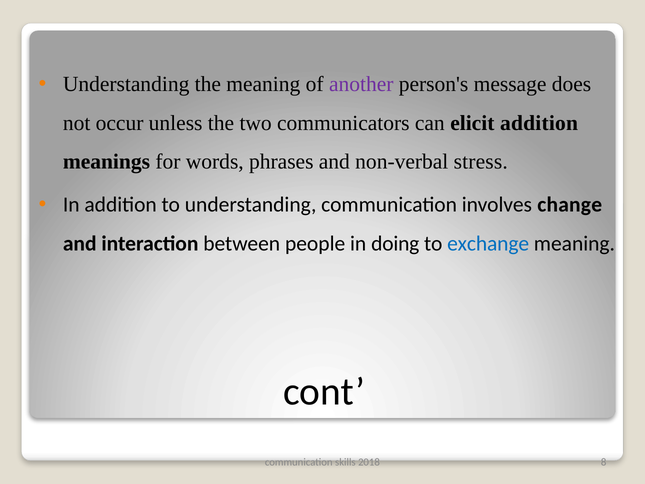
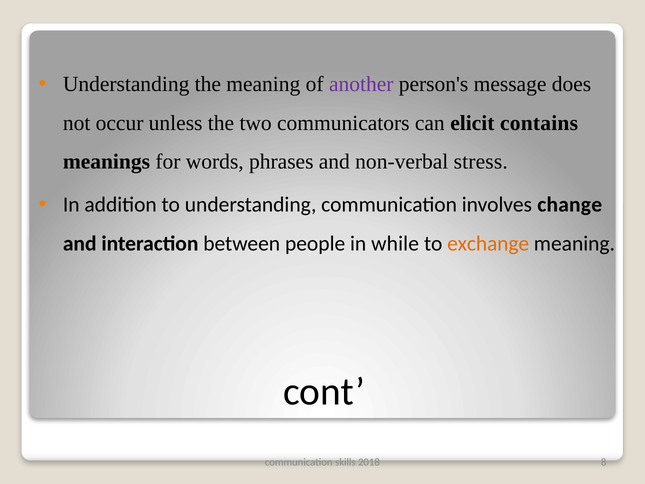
elicit addition: addition -> contains (539, 123)
doing: doing -> while (395, 243)
exchange colour: blue -> orange (488, 243)
